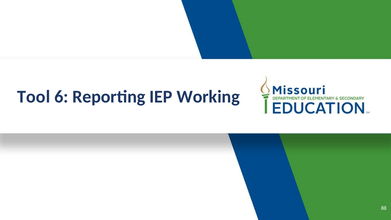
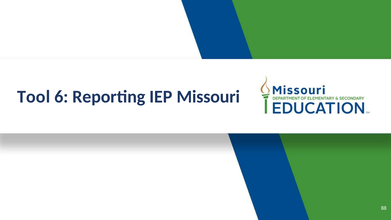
Working: Working -> Missouri (208, 97)
